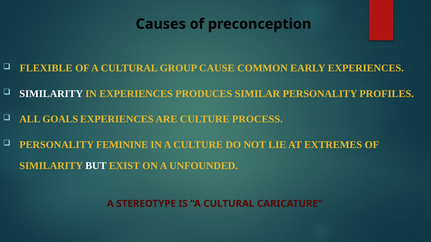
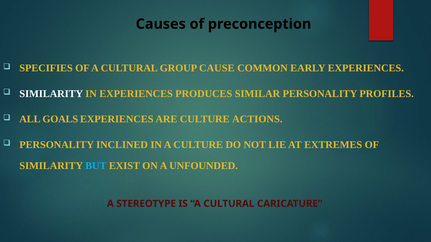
FLEXIBLE: FLEXIBLE -> SPECIFIES (46, 68)
PROCESS: PROCESS -> ACTIONS (257, 119)
FEMININE: FEMININE -> INCLINED (122, 145)
BUT colour: white -> light blue (96, 166)
